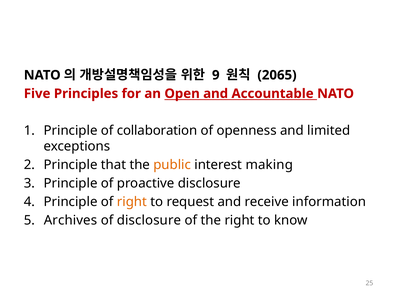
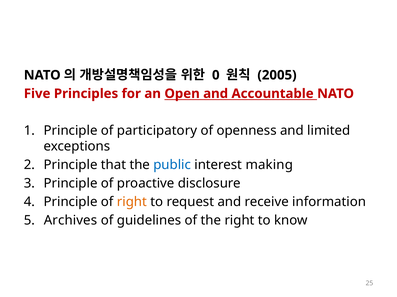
9: 9 -> 0 (216, 75)
2065: 2065 -> 2005 (277, 75)
collaboration: collaboration -> participatory (157, 131)
public colour: orange -> blue (172, 165)
of disclosure: disclosure -> guidelines (149, 221)
